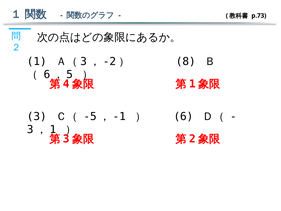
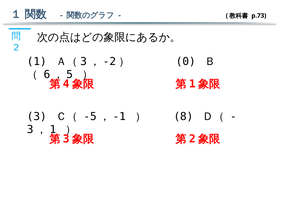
8: 8 -> 0 (186, 61)
6: 6 -> 8 (183, 116)
